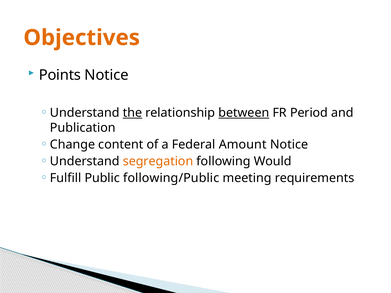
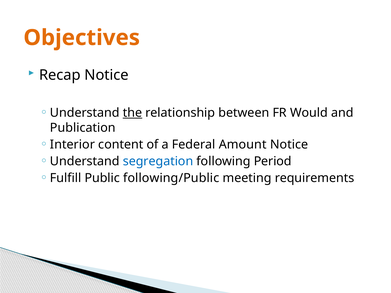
Points: Points -> Recap (60, 75)
between underline: present -> none (244, 113)
Period: Period -> Would (309, 113)
Change: Change -> Interior (72, 145)
segregation colour: orange -> blue (158, 161)
Would: Would -> Period (273, 161)
